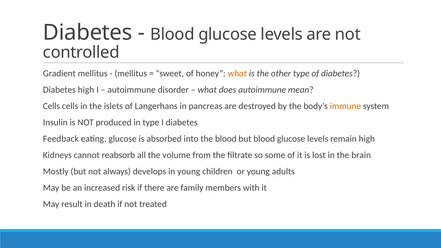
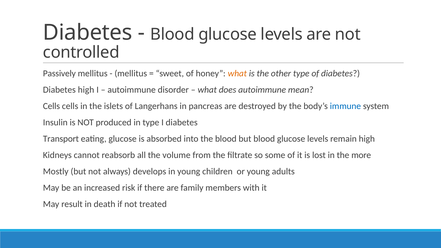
Gradient: Gradient -> Passively (59, 73)
immune colour: orange -> blue (345, 106)
Feedback: Feedback -> Transport (61, 139)
brain: brain -> more (361, 155)
